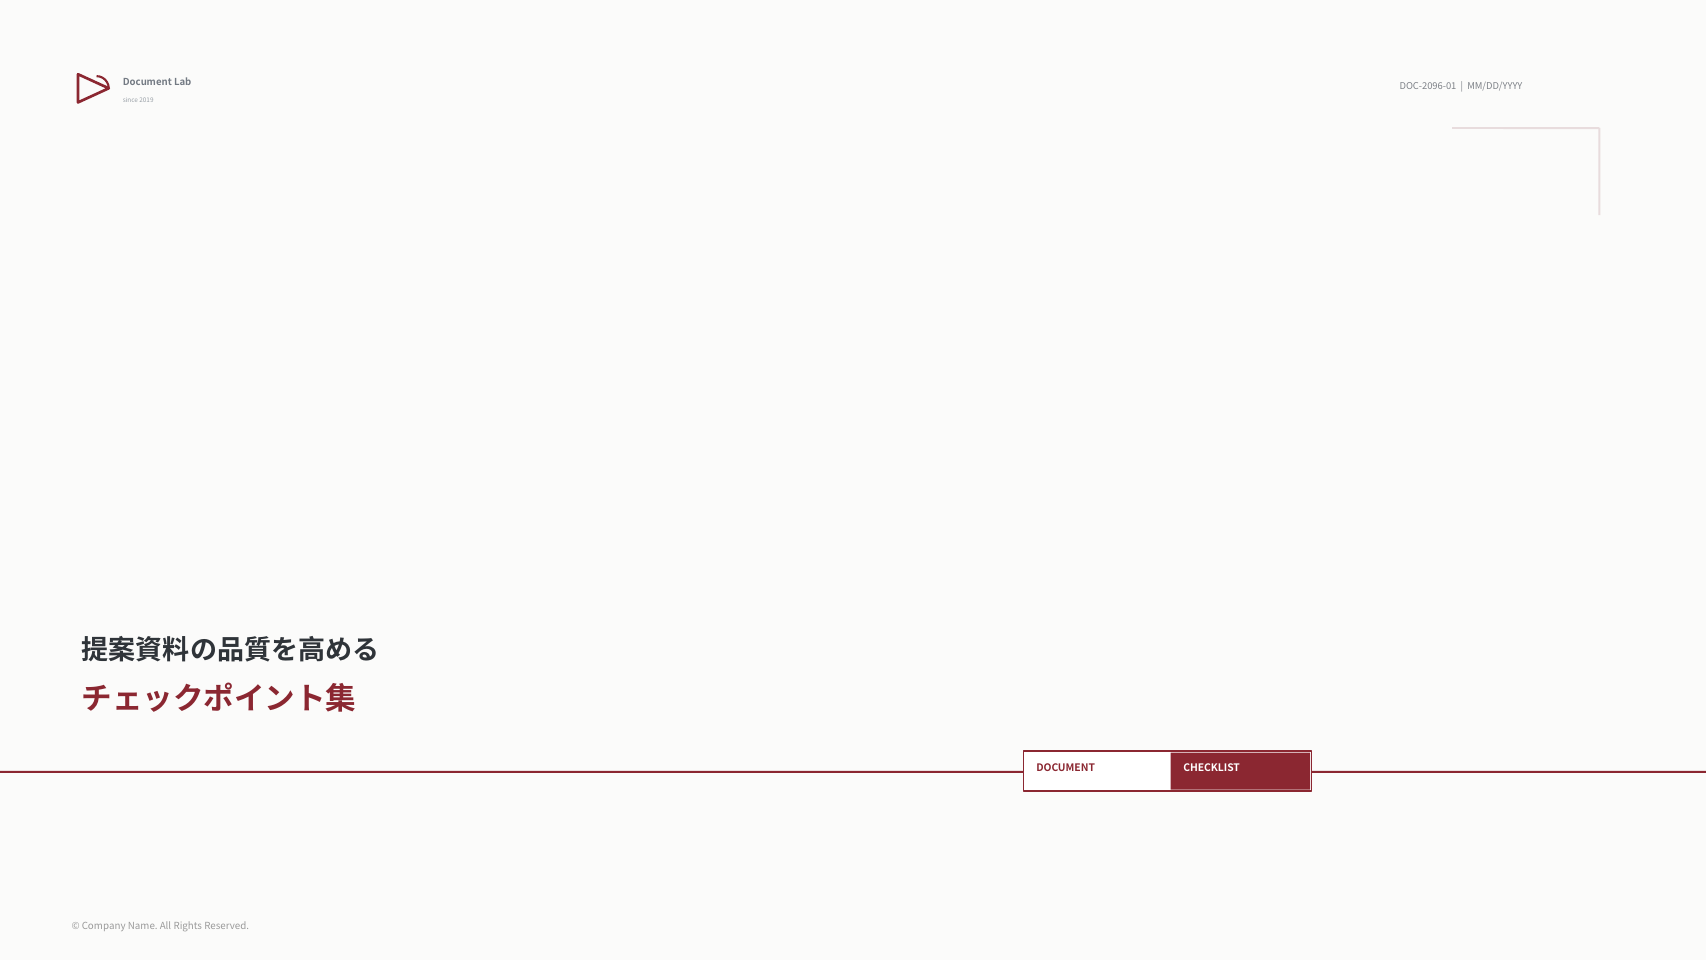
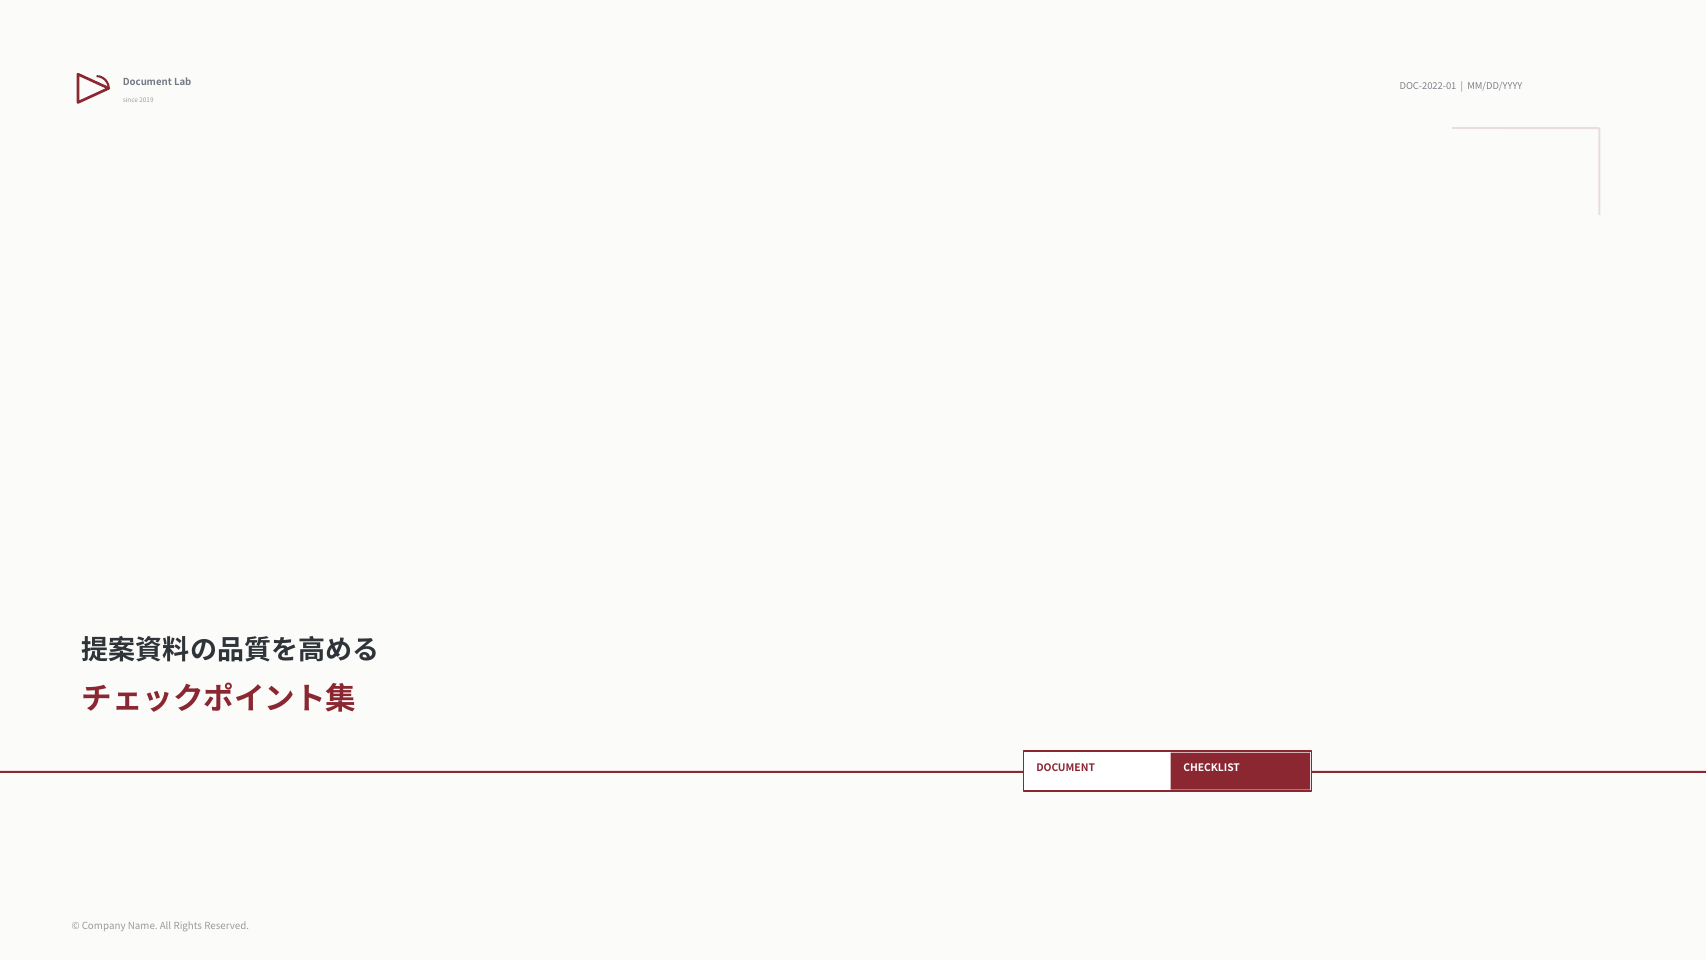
DOC-2096-01: DOC-2096-01 -> DOC-2022-01 (1428, 86)
